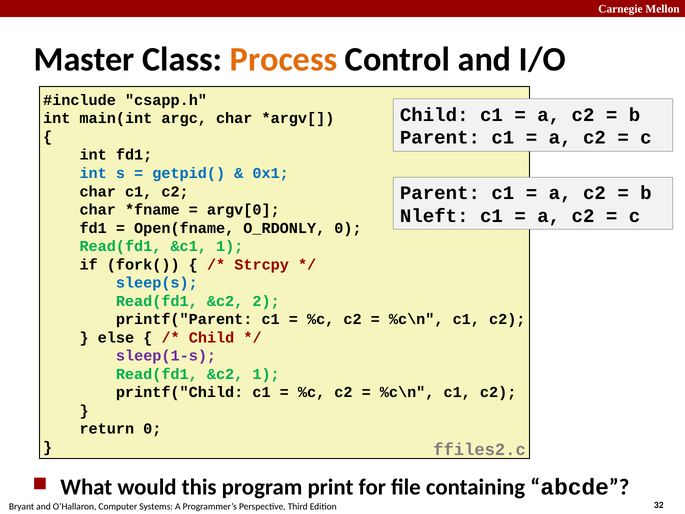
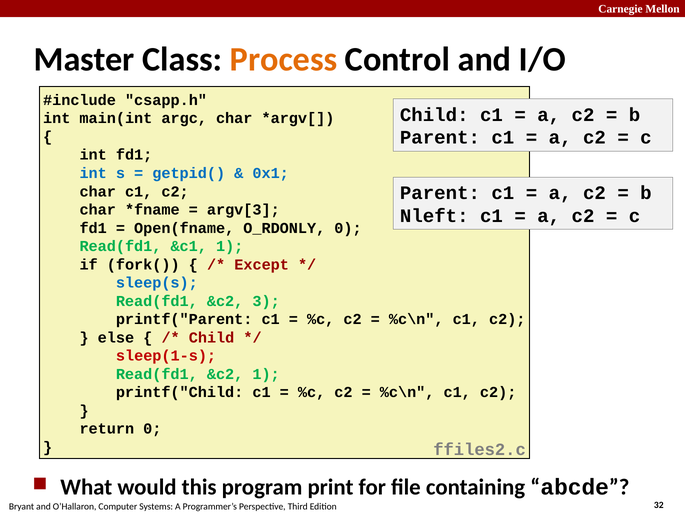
argv[0: argv[0 -> argv[3 (243, 210)
Strcpy: Strcpy -> Except (262, 264)
2: 2 -> 3 (266, 301)
sleep(1-s colour: purple -> red (166, 356)
